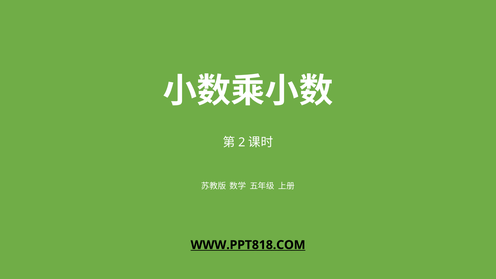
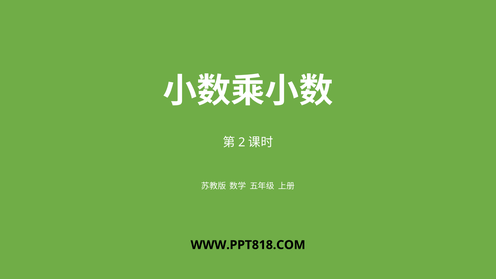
WWW.PPT818.COM underline: present -> none (248, 245)
